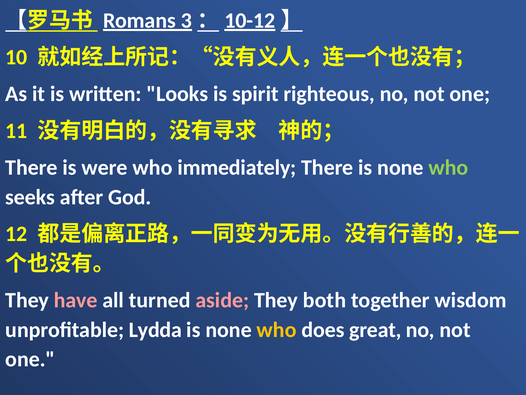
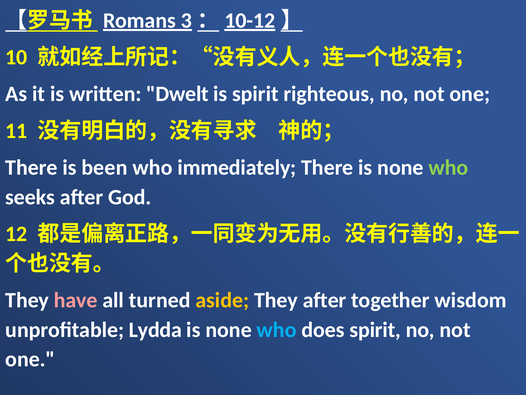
Looks: Looks -> Dwelt (177, 94)
were: were -> been (104, 167)
aside colour: pink -> yellow (222, 300)
They both: both -> after (325, 300)
who colour: yellow -> light blue (277, 329)
does great: great -> spirit (375, 329)
